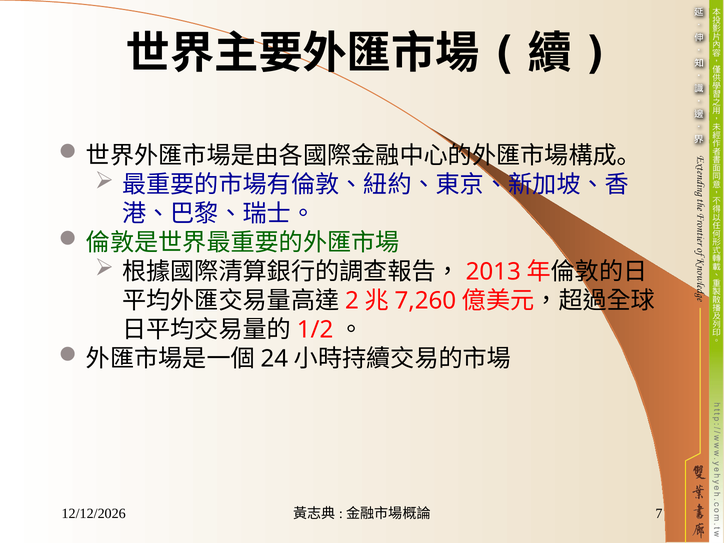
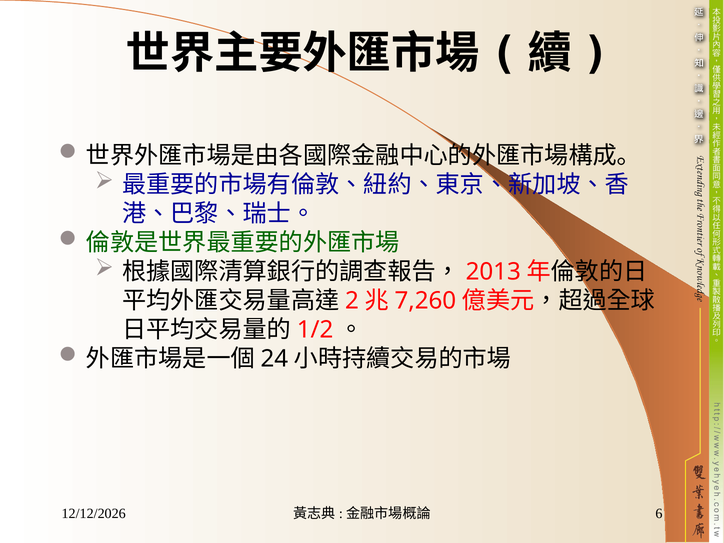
7: 7 -> 6 (659, 514)
